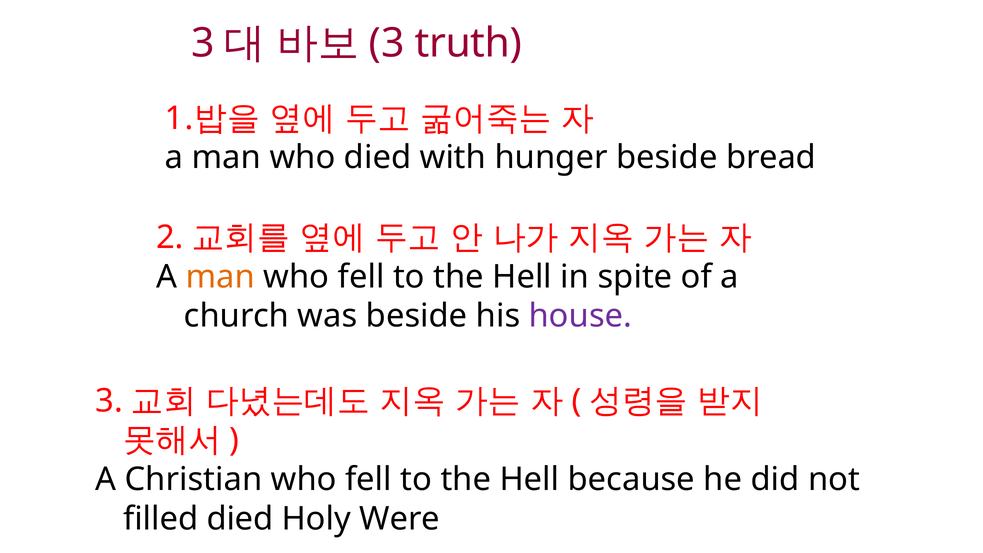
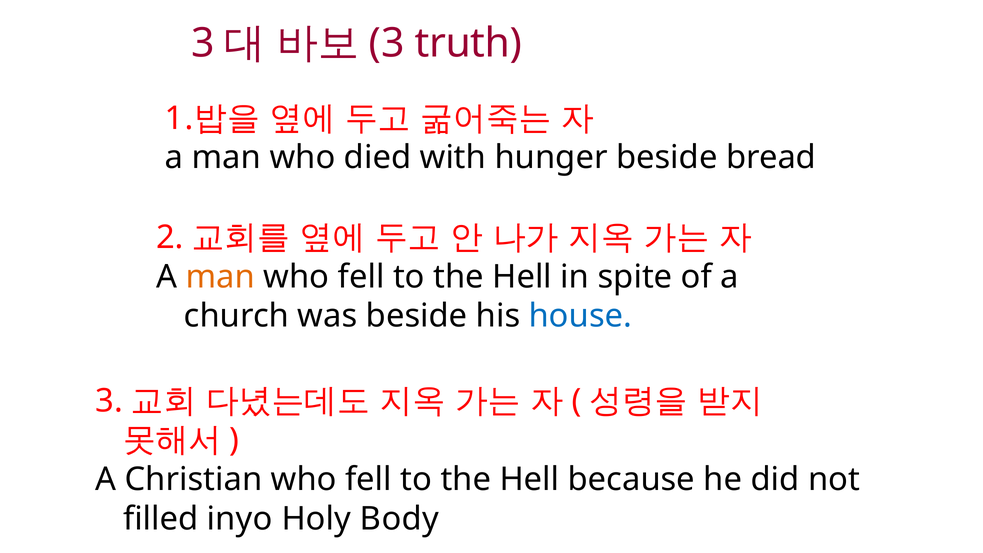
house colour: purple -> blue (580, 316)
filled died: died -> inyo (240, 519)
Were: Were -> Body (399, 519)
